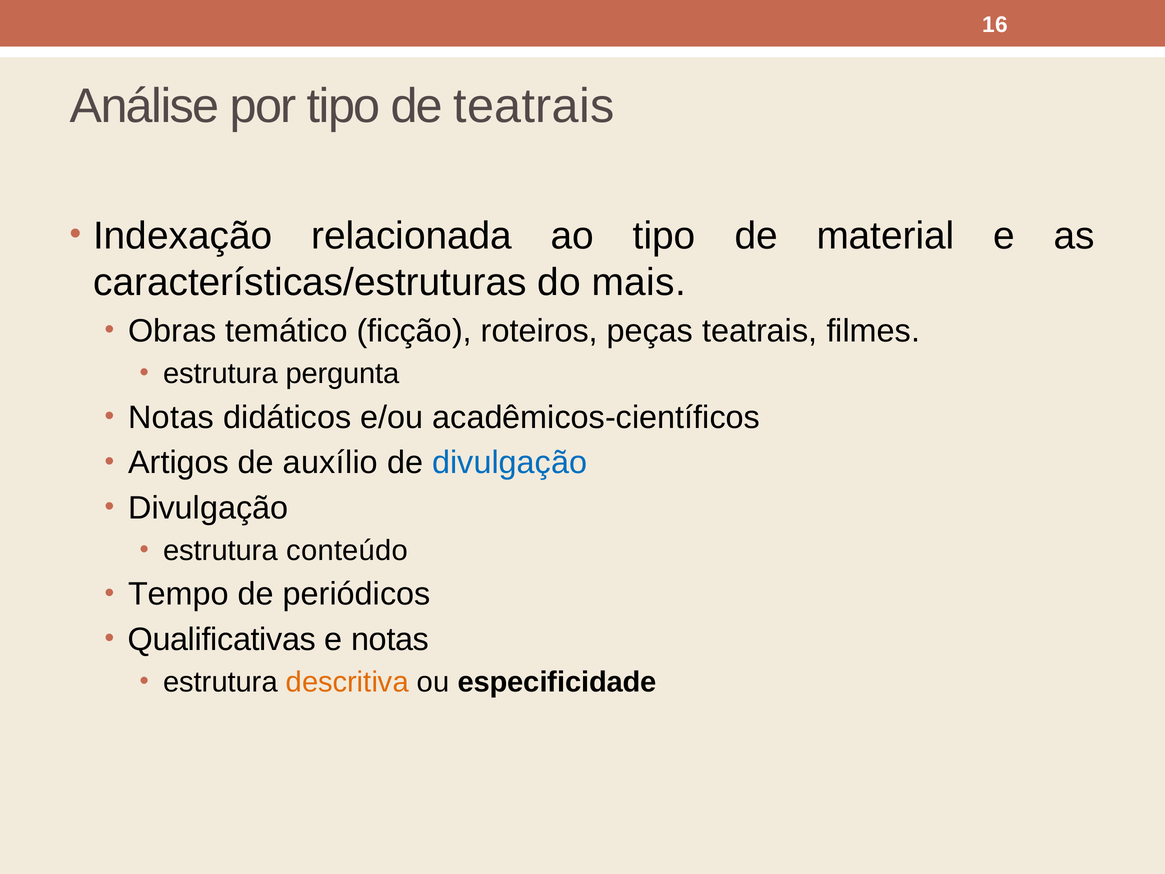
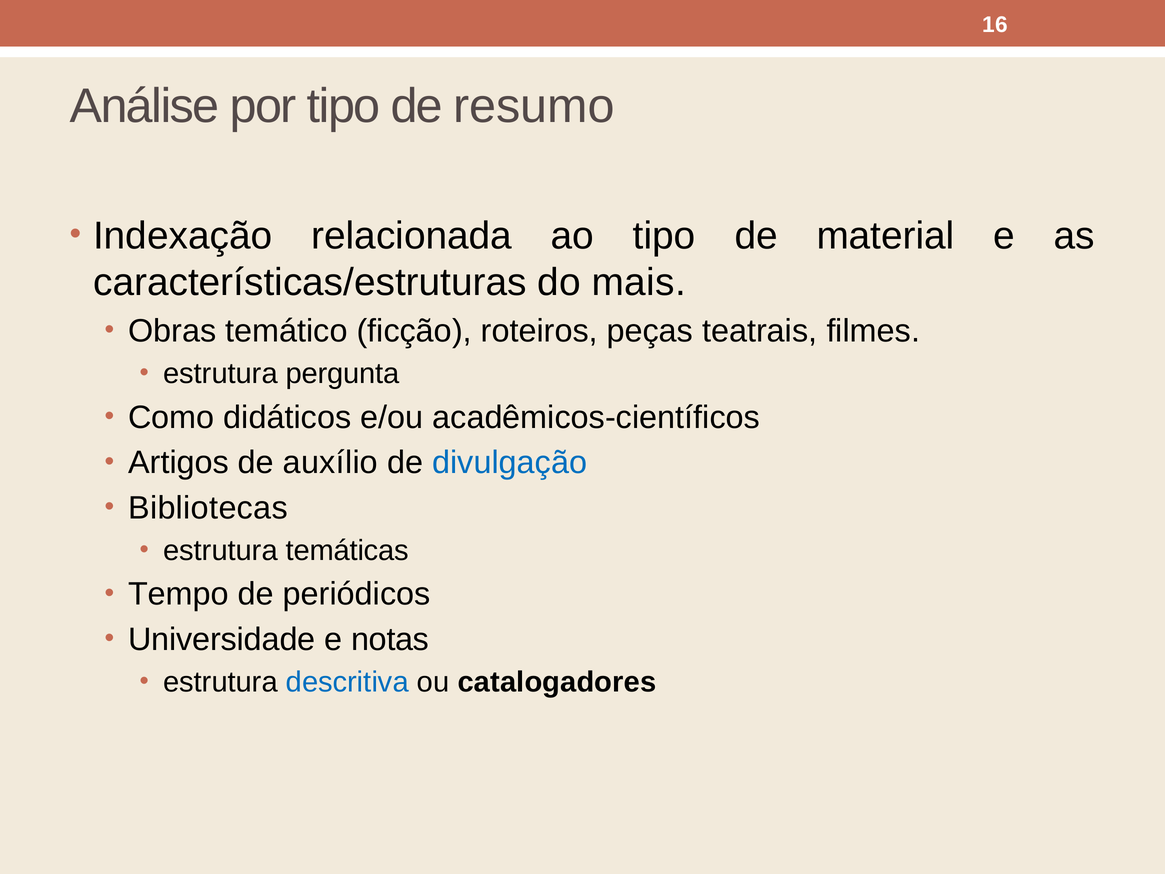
de teatrais: teatrais -> resumo (534, 106)
Notas: Notas -> Como (171, 417)
Divulgação: Divulgação -> Bibliotecas (208, 508)
conteúdo: conteúdo -> temáticas (347, 550)
Qualificativas: Qualificativas -> Universidade (222, 639)
descritiva colour: orange -> blue (347, 682)
especificidade: especificidade -> catalogadores (557, 682)
